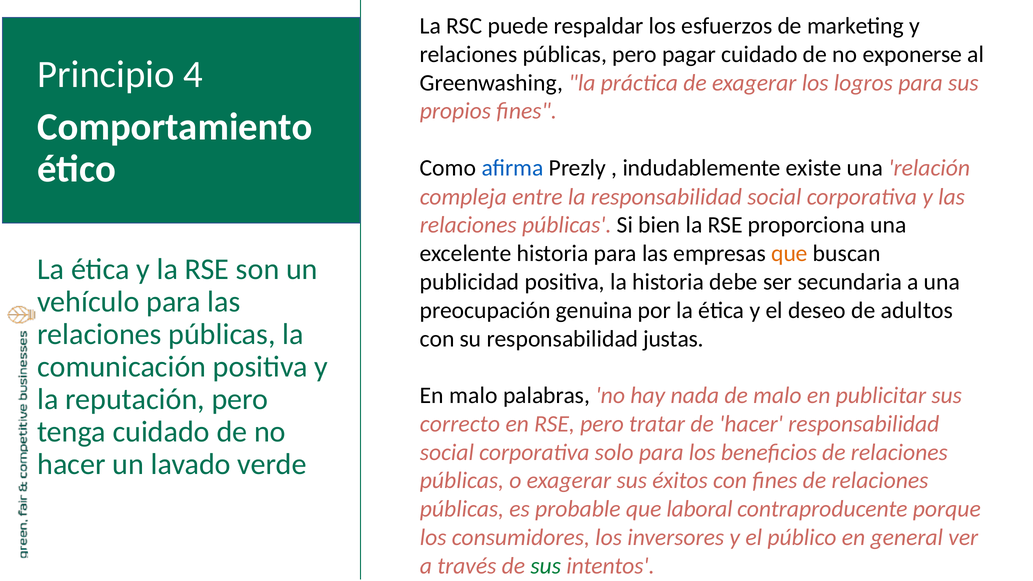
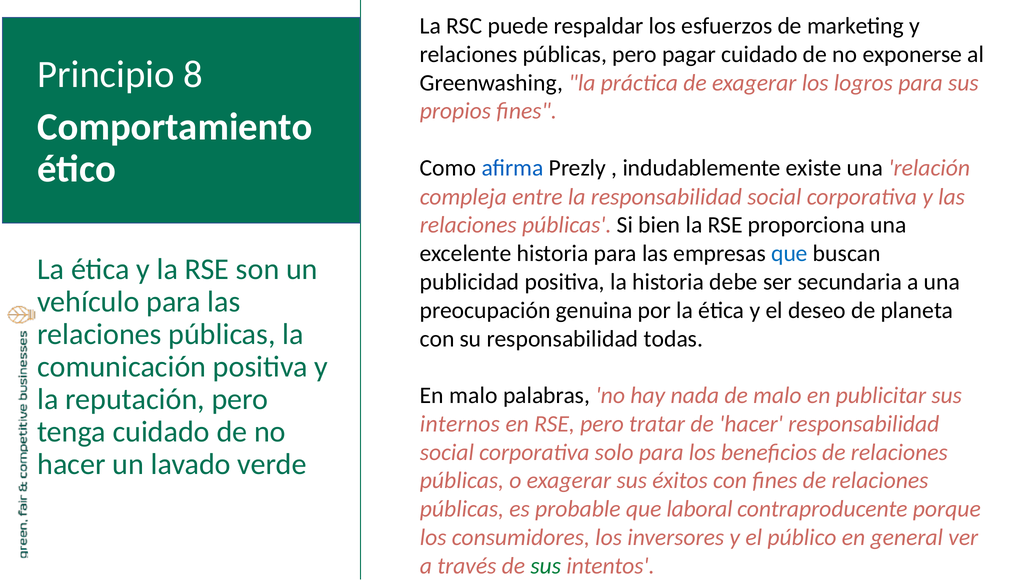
4: 4 -> 8 (193, 74)
que colour: orange -> blue (789, 254)
adultos: adultos -> planeta (917, 310)
justas: justas -> todas (673, 339)
correcto: correcto -> internos (460, 424)
